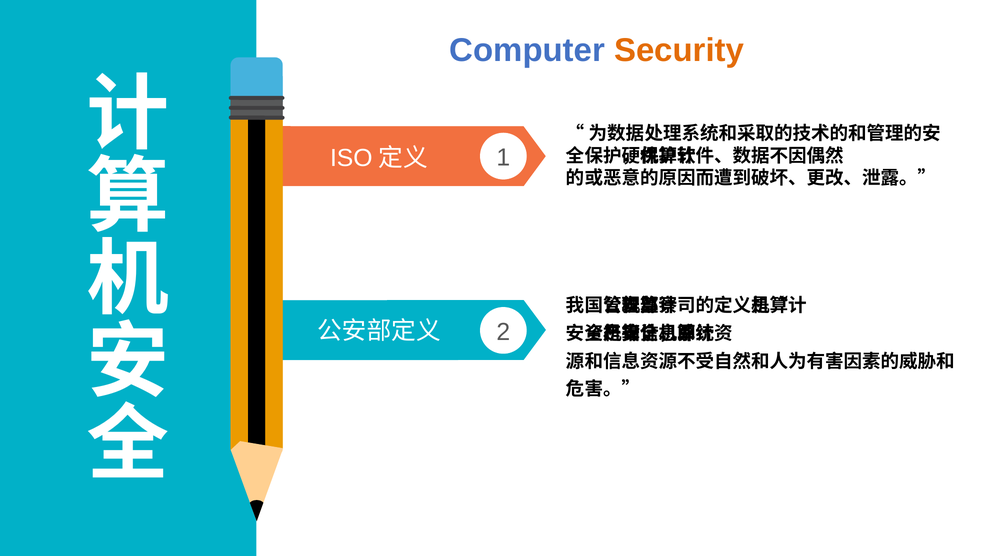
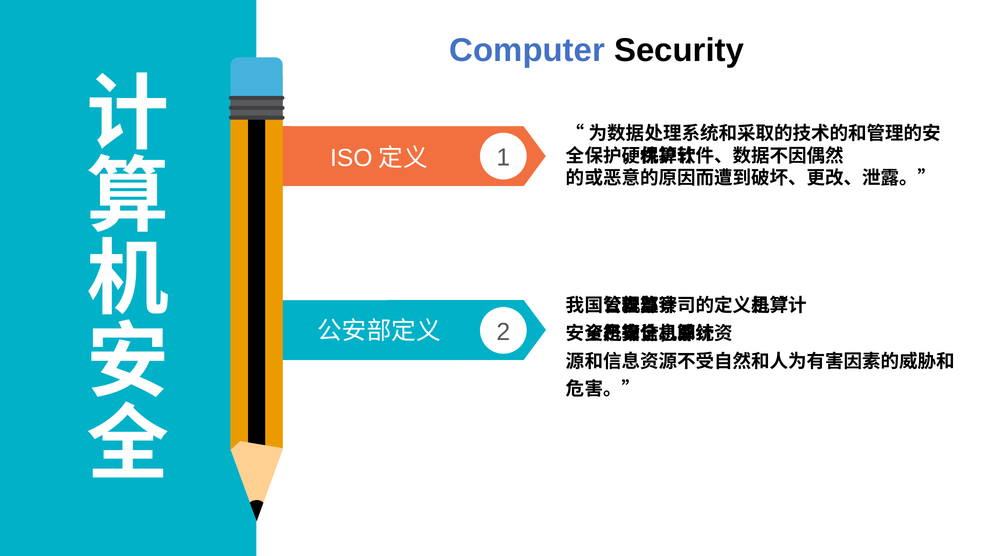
Security colour: orange -> black (679, 50)
